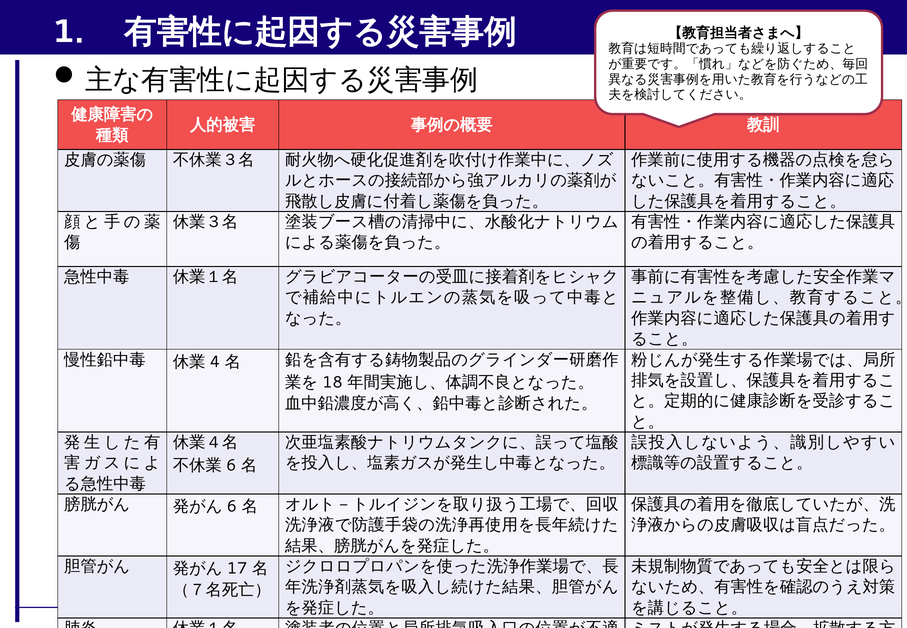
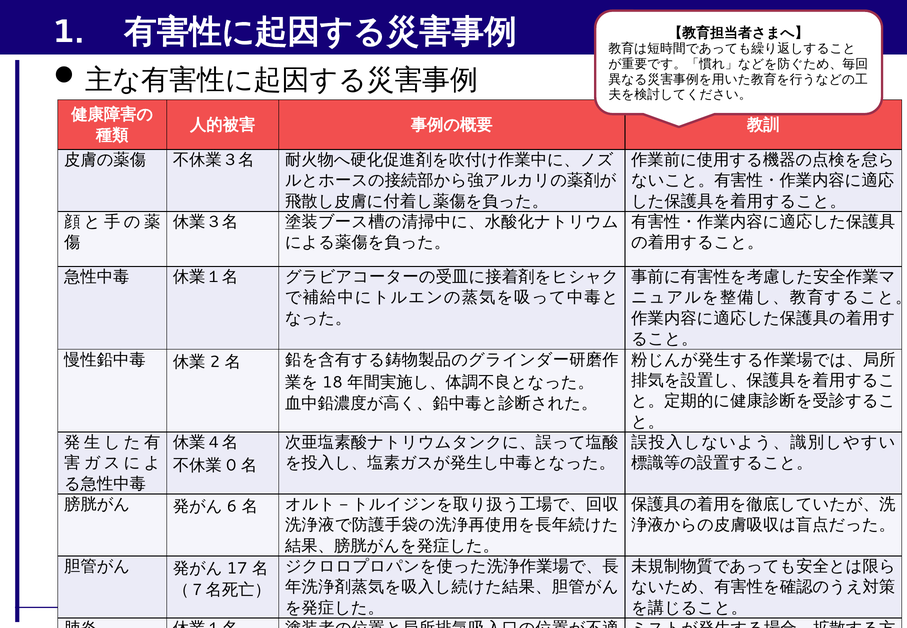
4: 4 -> 2 (215, 362)
6: 6 -> 0 (231, 465)
